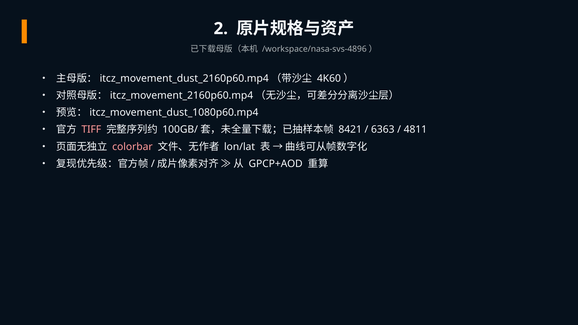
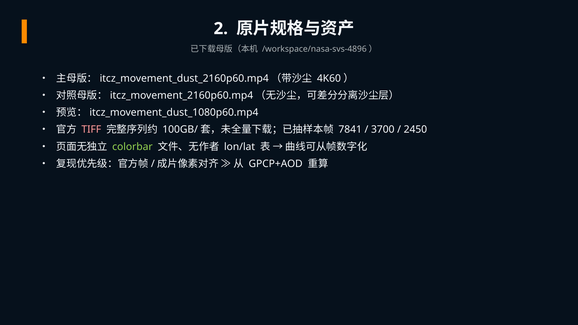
8421: 8421 -> 7841 (350, 130)
6363: 6363 -> 3700 (383, 130)
4811: 4811 -> 2450 (415, 130)
colorbar colour: pink -> light green (132, 147)
